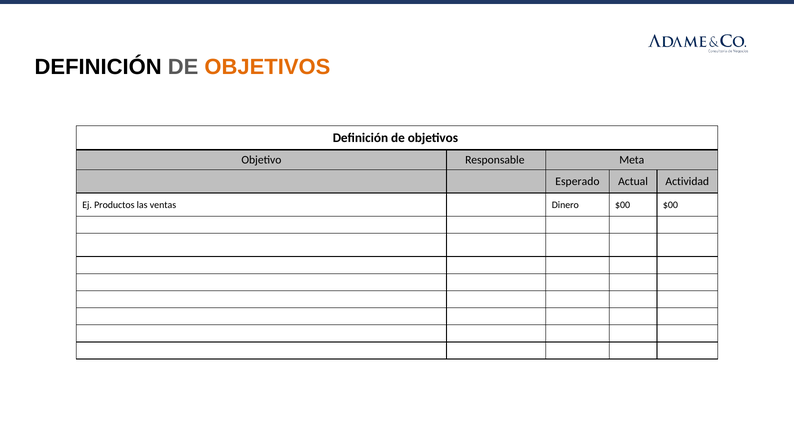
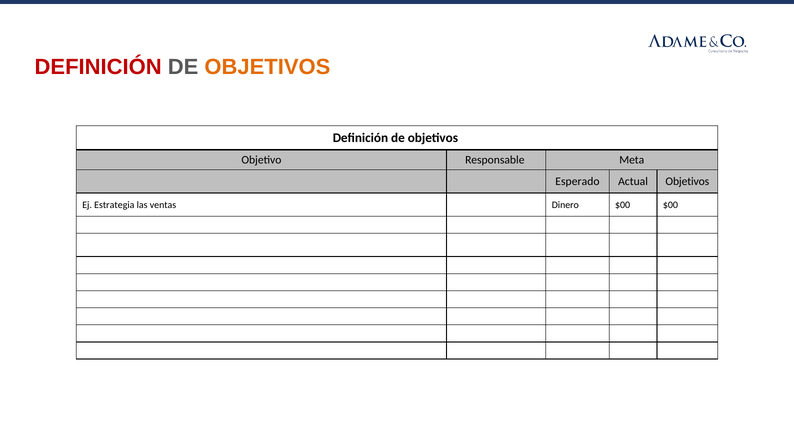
DEFINICIÓN colour: black -> red (98, 67)
Actual Actividad: Actividad -> Objetivos (687, 182)
Productos: Productos -> Estrategia (114, 205)
